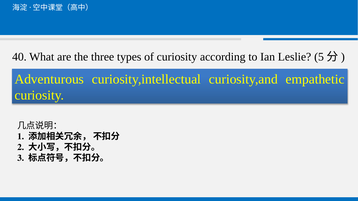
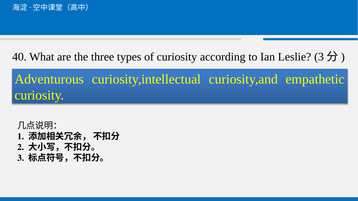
Leslie 5: 5 -> 3 (319, 57)
